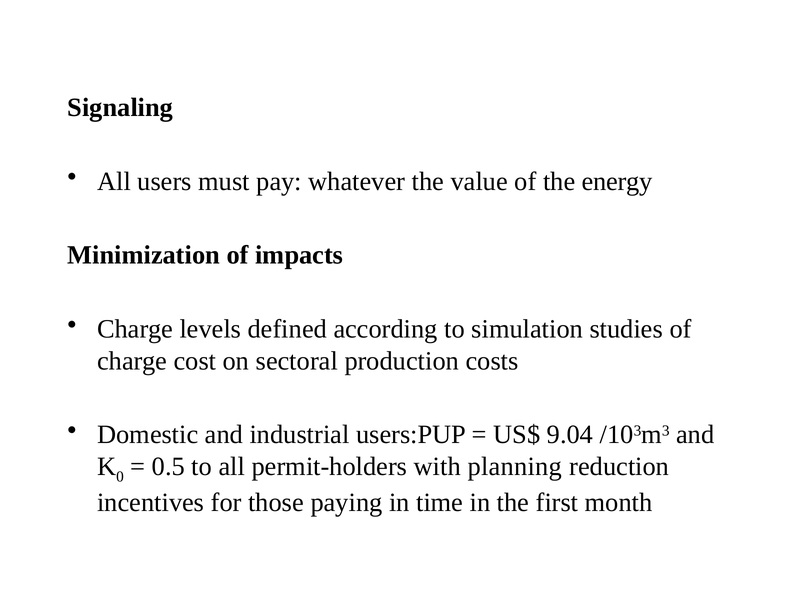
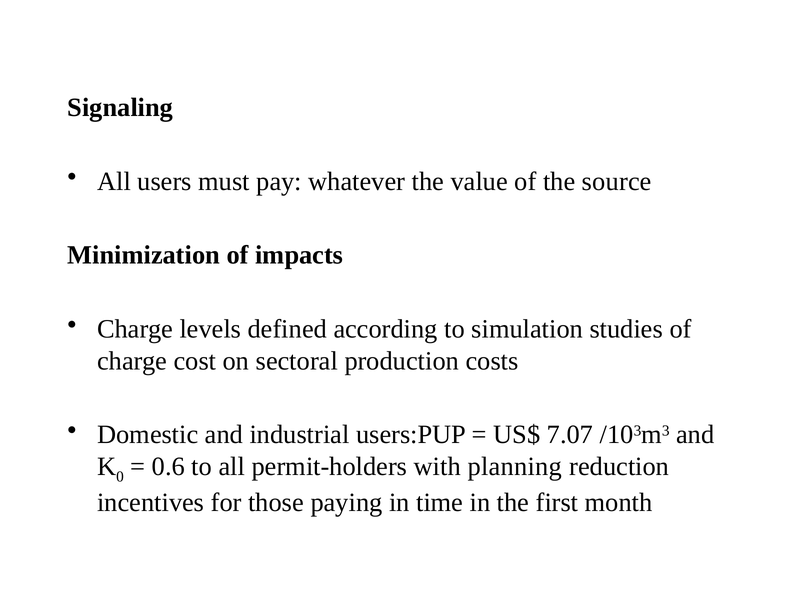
energy: energy -> source (617, 182)
9.04: 9.04 -> 7.07 (570, 435)
0.5: 0.5 -> 0.6 (168, 467)
